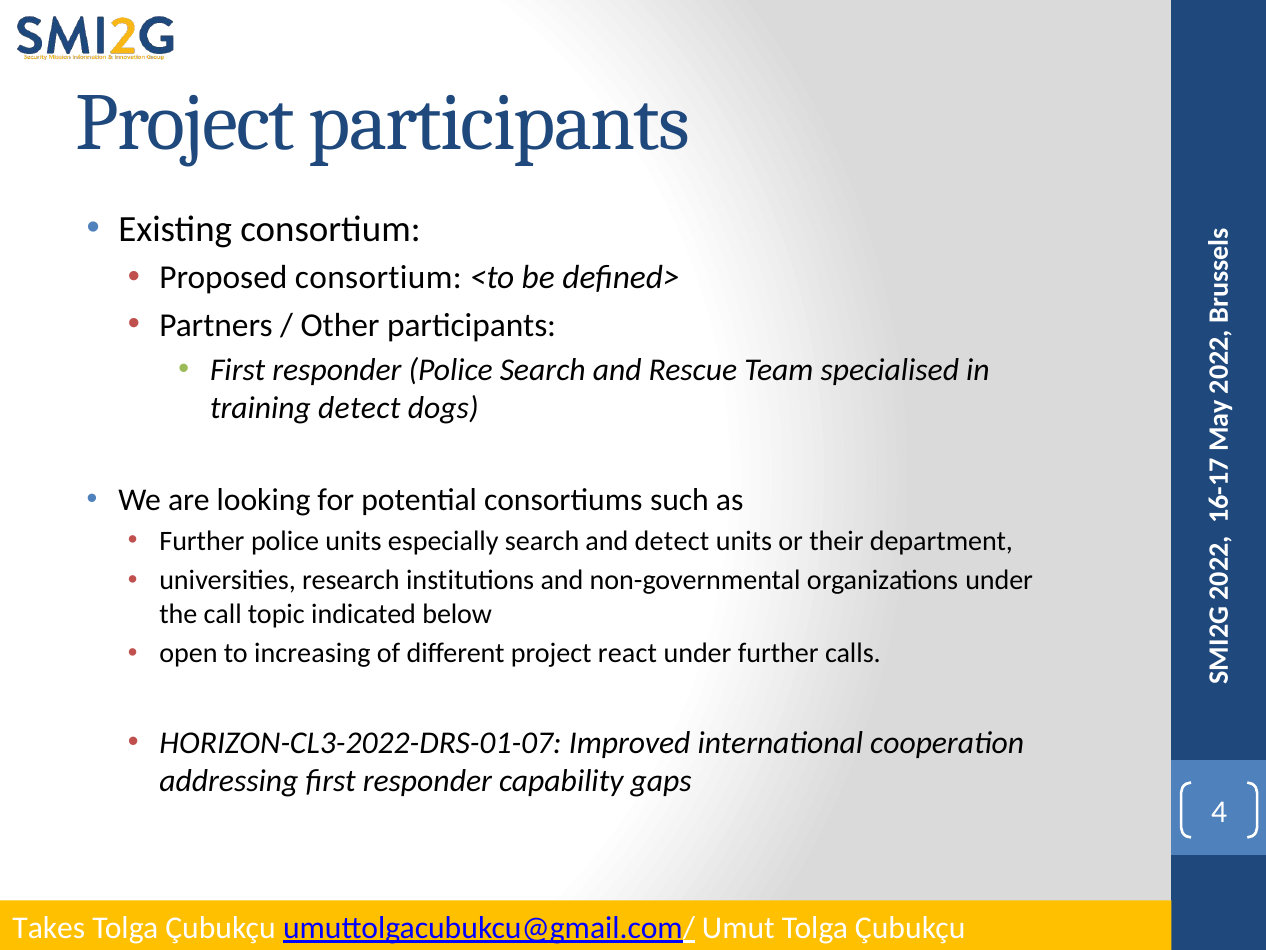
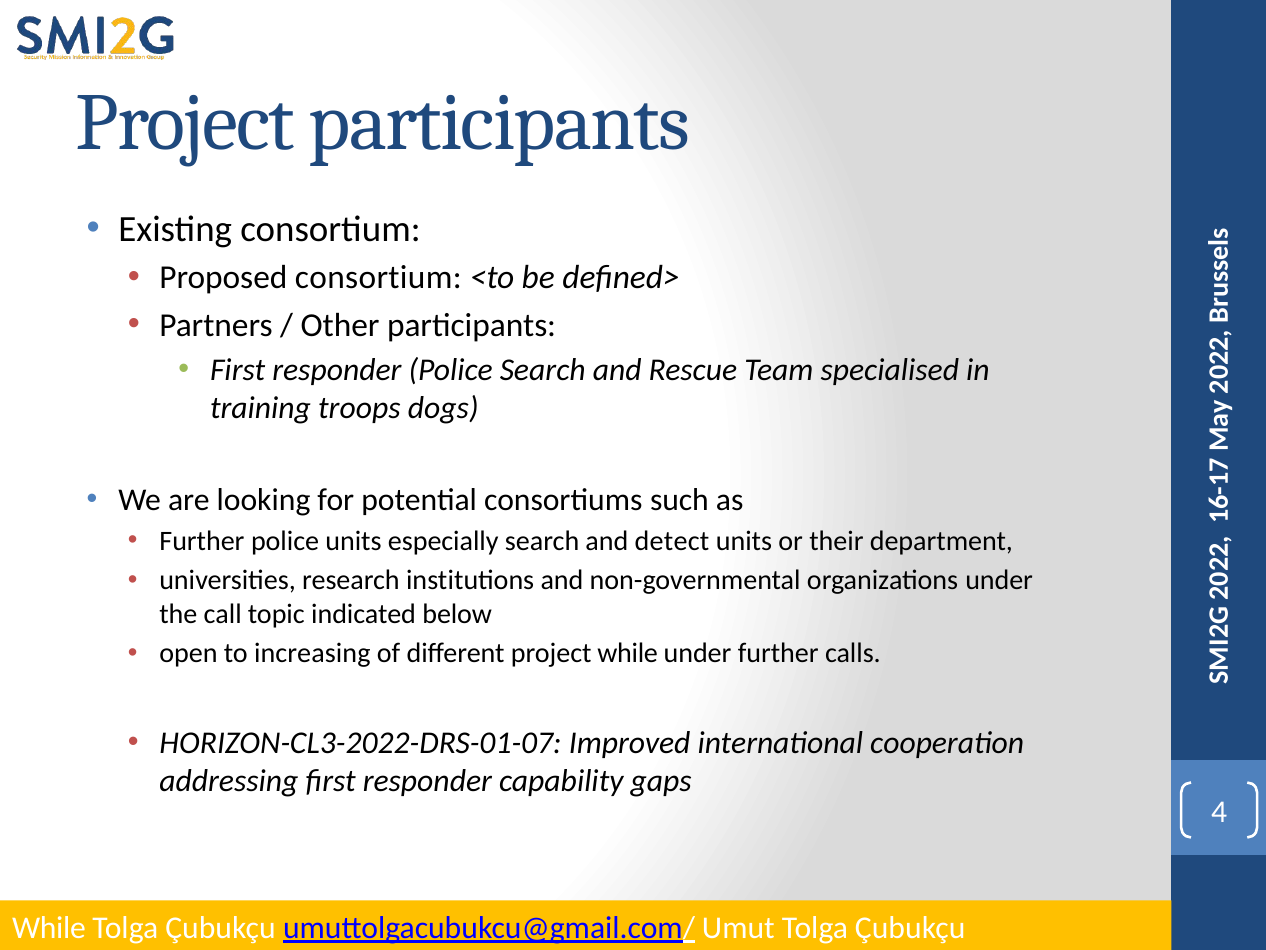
training detect: detect -> troops (359, 408)
project react: react -> while (628, 653)
Takes: Takes -> While (49, 927)
